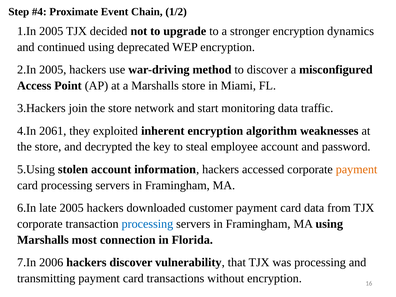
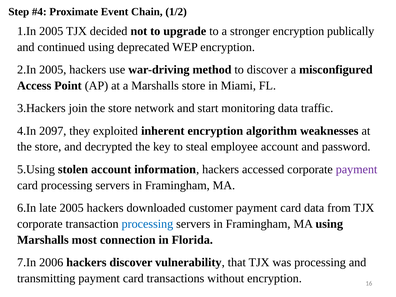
dynamics: dynamics -> publically (351, 31)
2061: 2061 -> 2097 (53, 131)
payment colour: orange -> purple (357, 169)
